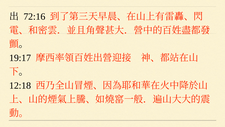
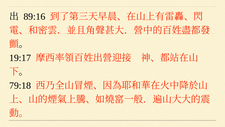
72:16: 72:16 -> 89:16 (34, 16)
12:18: 12:18 -> 79:18 (20, 85)
